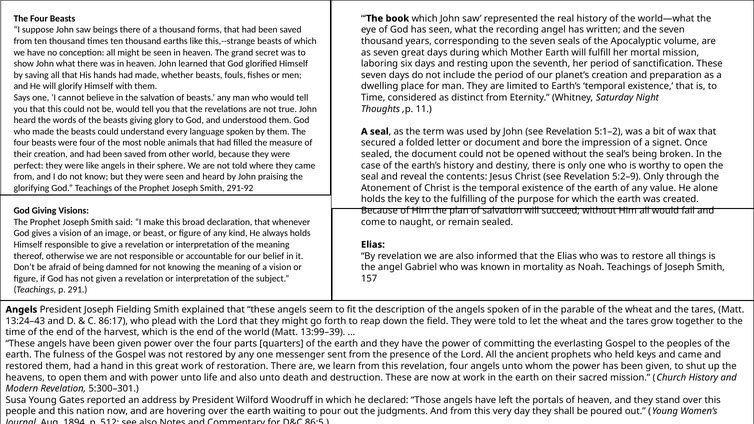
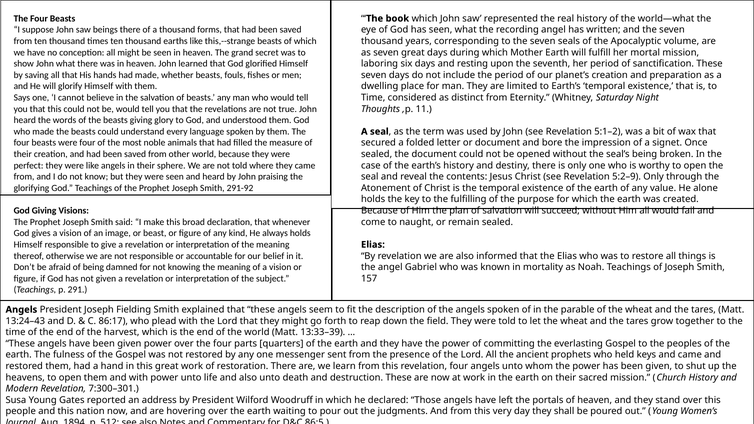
13:99–39: 13:99–39 -> 13:33–39 (323, 332)
5:300–301: 5:300–301 -> 7:300–301 (114, 389)
